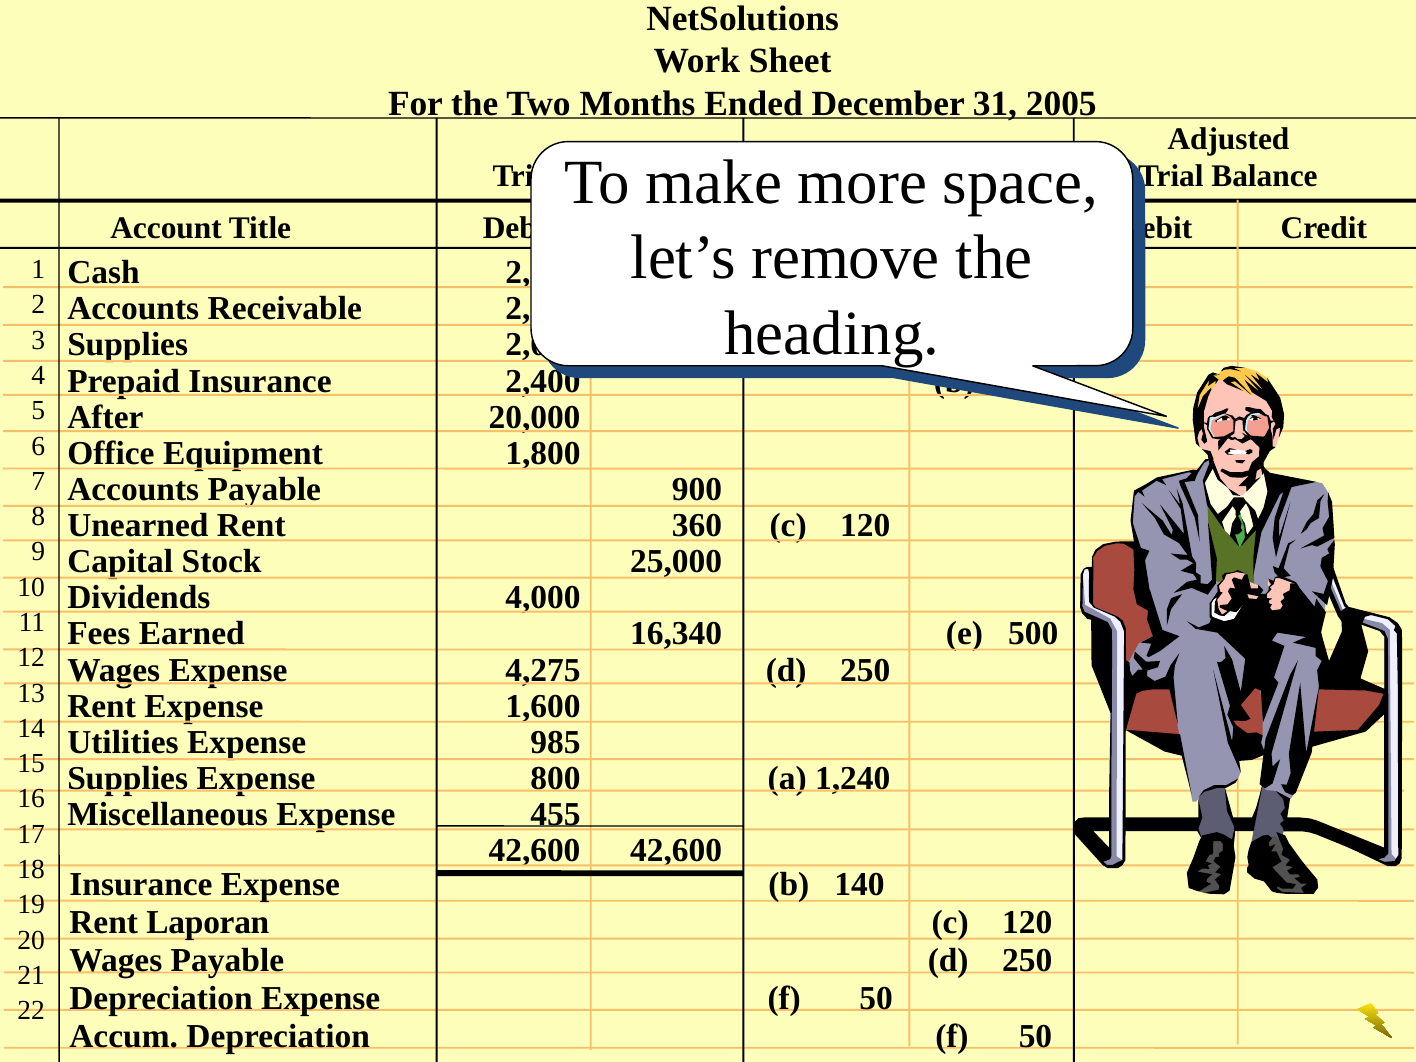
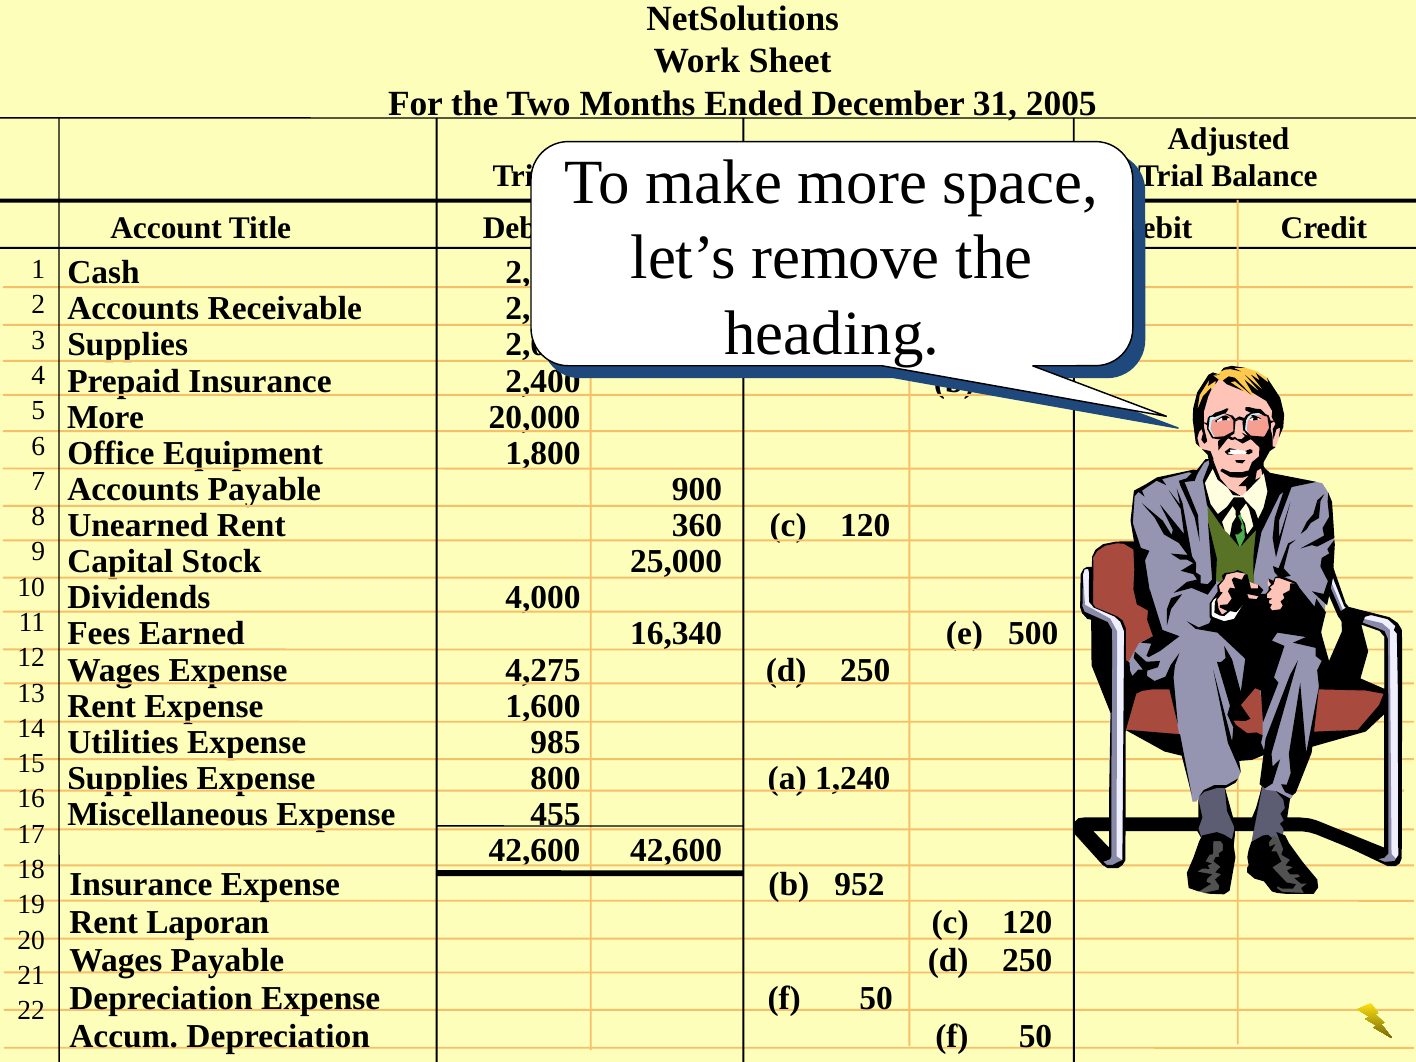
After: After -> More (106, 417)
140: 140 -> 952 (860, 884)
